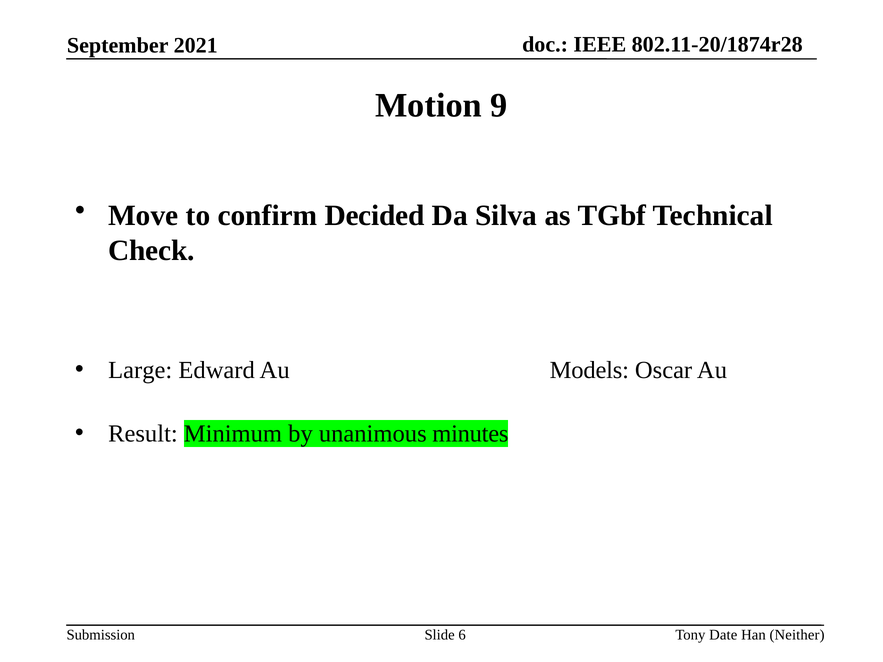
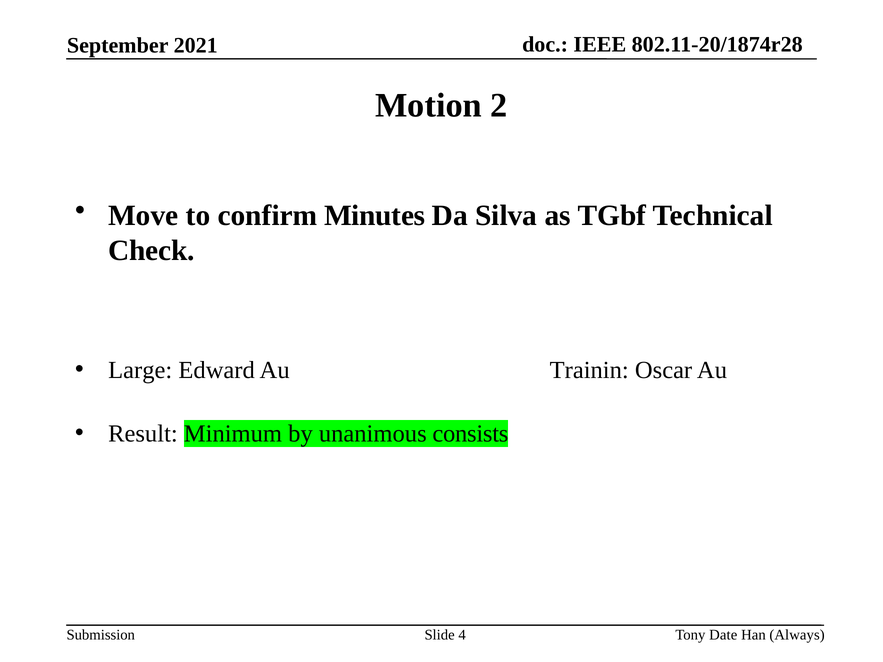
9: 9 -> 2 (499, 105)
Decided: Decided -> Minutes (375, 215)
Models: Models -> Trainin (589, 370)
minutes: minutes -> consists (470, 434)
6: 6 -> 4 (462, 635)
Neither: Neither -> Always (797, 635)
